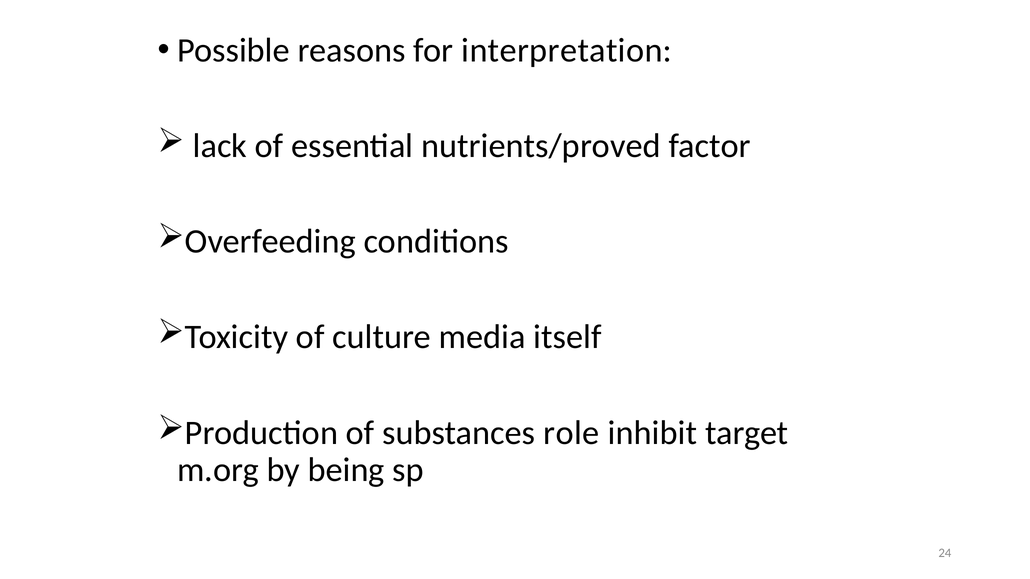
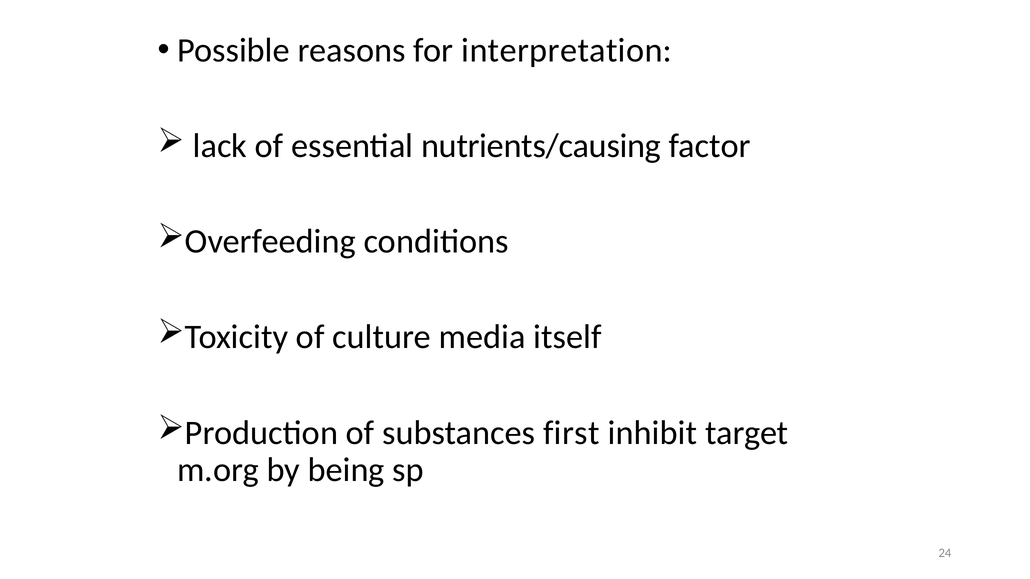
nutrients/proved: nutrients/proved -> nutrients/causing (541, 146)
role: role -> first (571, 433)
